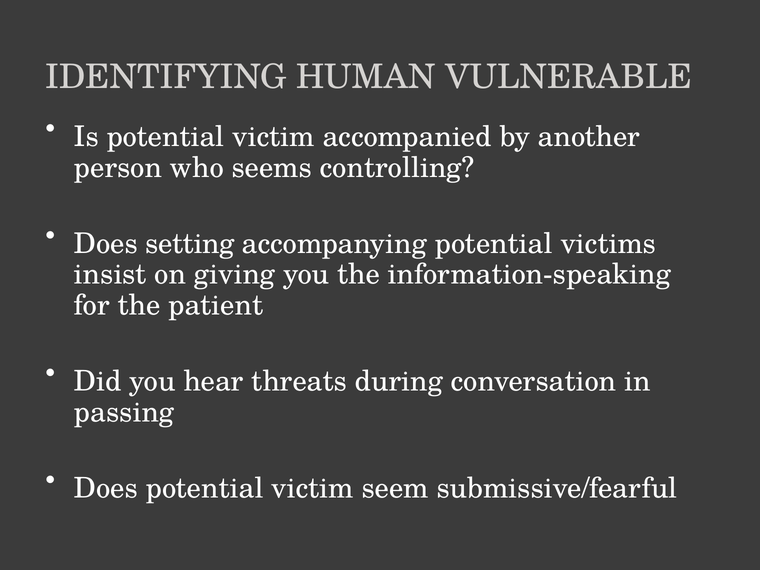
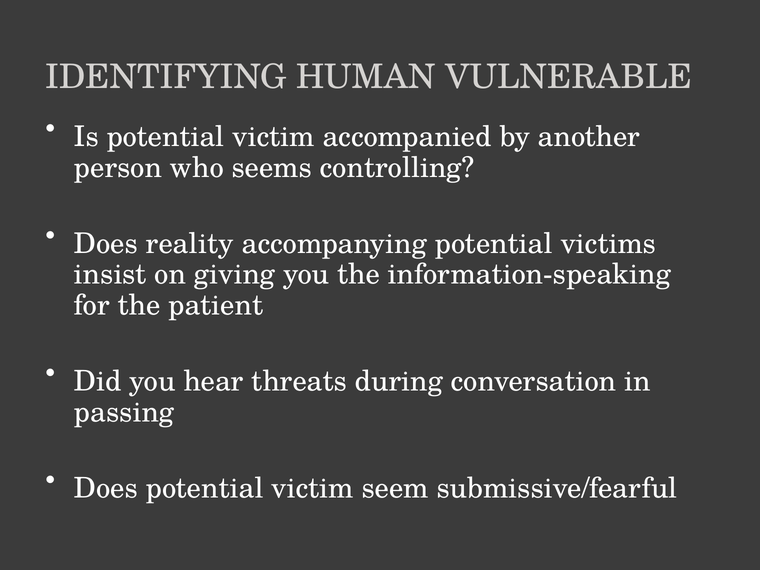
setting: setting -> reality (190, 244)
